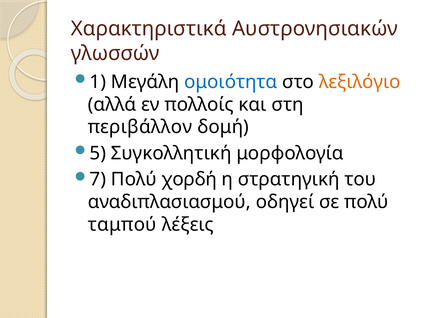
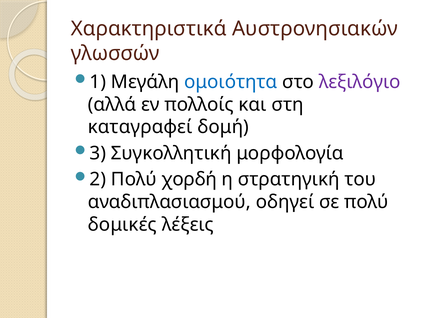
λεξιλόγιο colour: orange -> purple (360, 82)
περιβάλλον: περιβάλλον -> καταγραφεί (140, 127)
5: 5 -> 3 (98, 153)
7: 7 -> 2 (98, 179)
ταμπού: ταμπού -> δομικές (122, 225)
